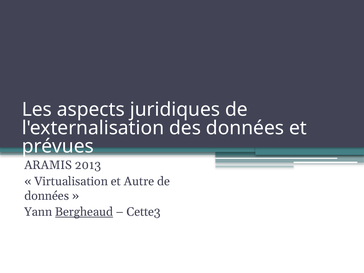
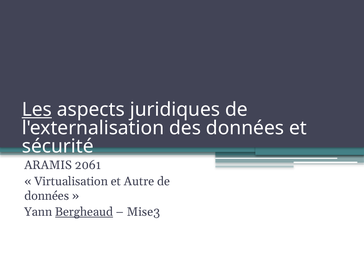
Les underline: none -> present (37, 109)
prévues: prévues -> sécurité (58, 146)
2013: 2013 -> 2061 (88, 165)
Cette3: Cette3 -> Mise3 (143, 212)
